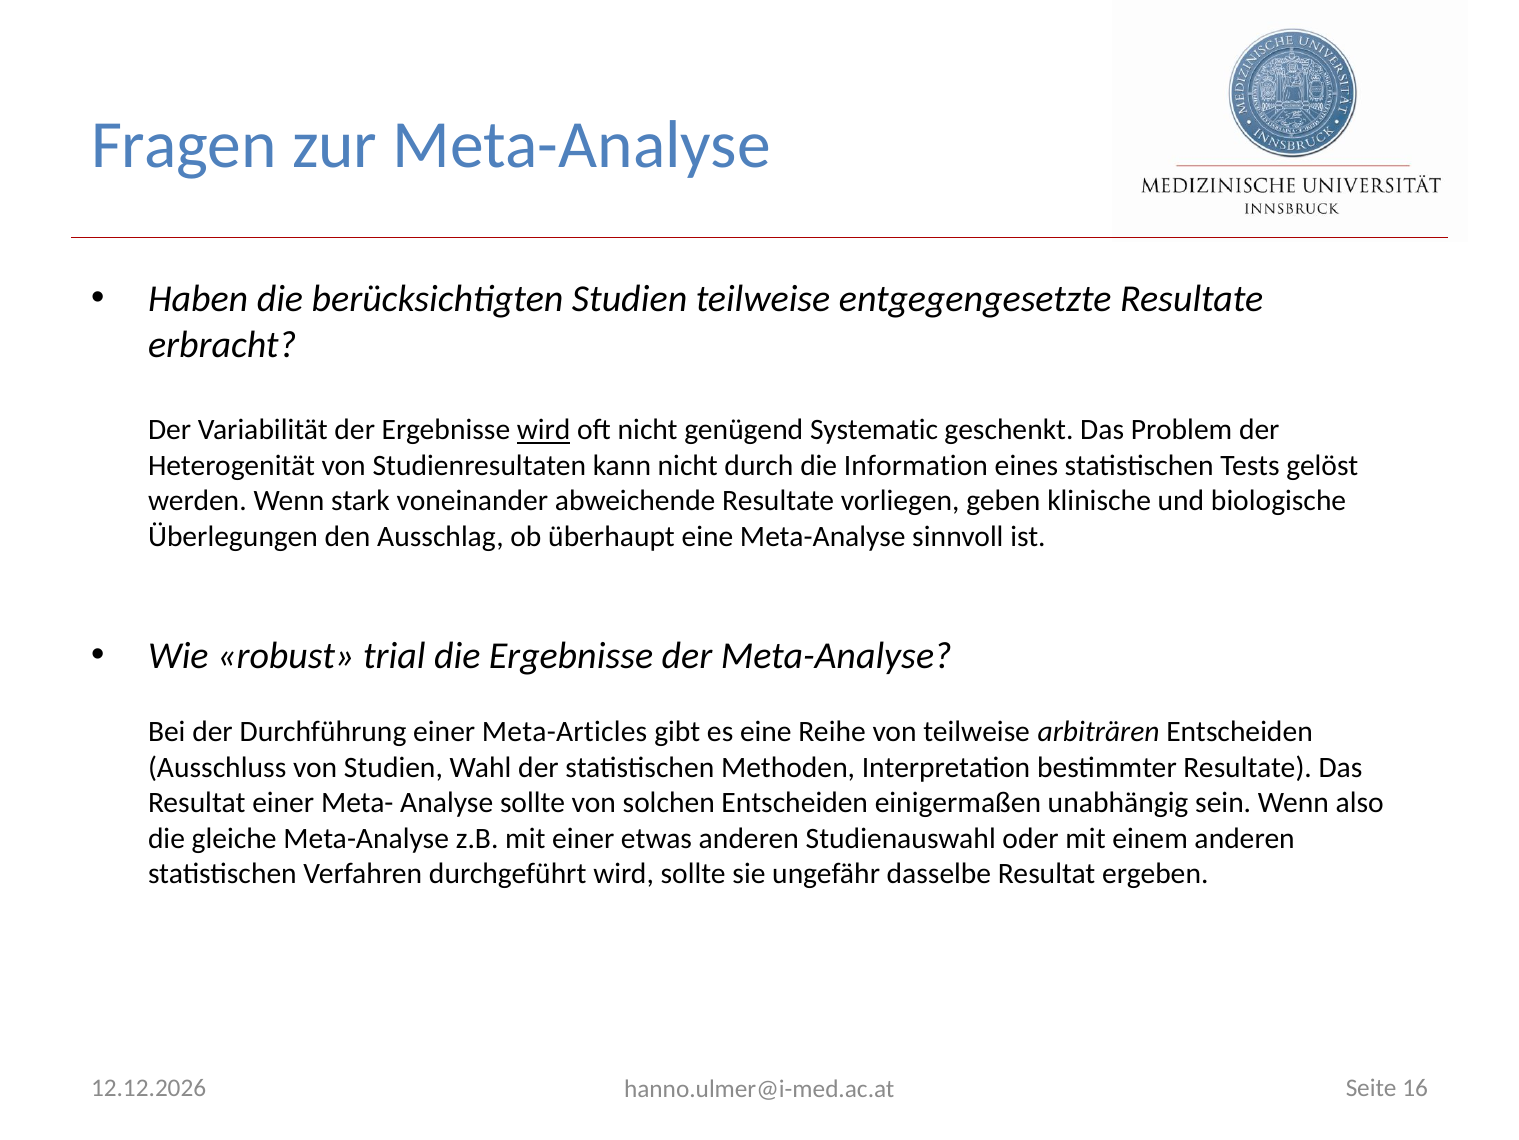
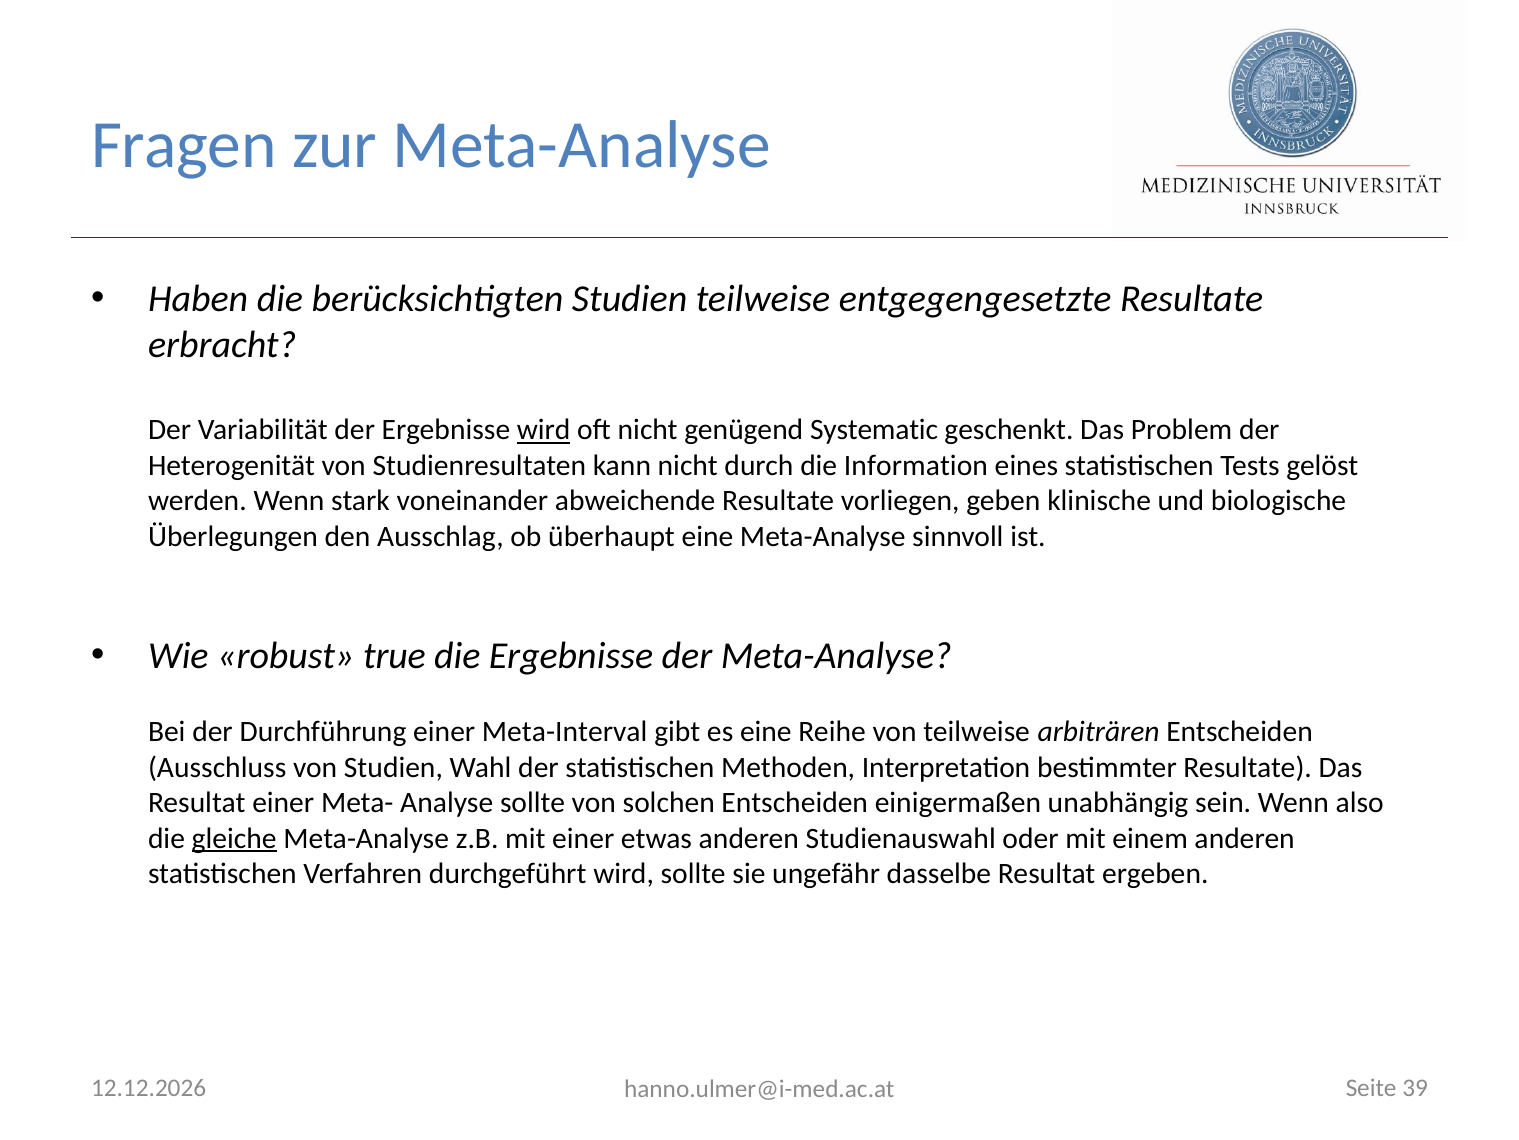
trial: trial -> true (394, 656)
Meta-Articles: Meta-Articles -> Meta-Interval (565, 731)
gleiche underline: none -> present (234, 838)
16: 16 -> 39 (1415, 1088)
